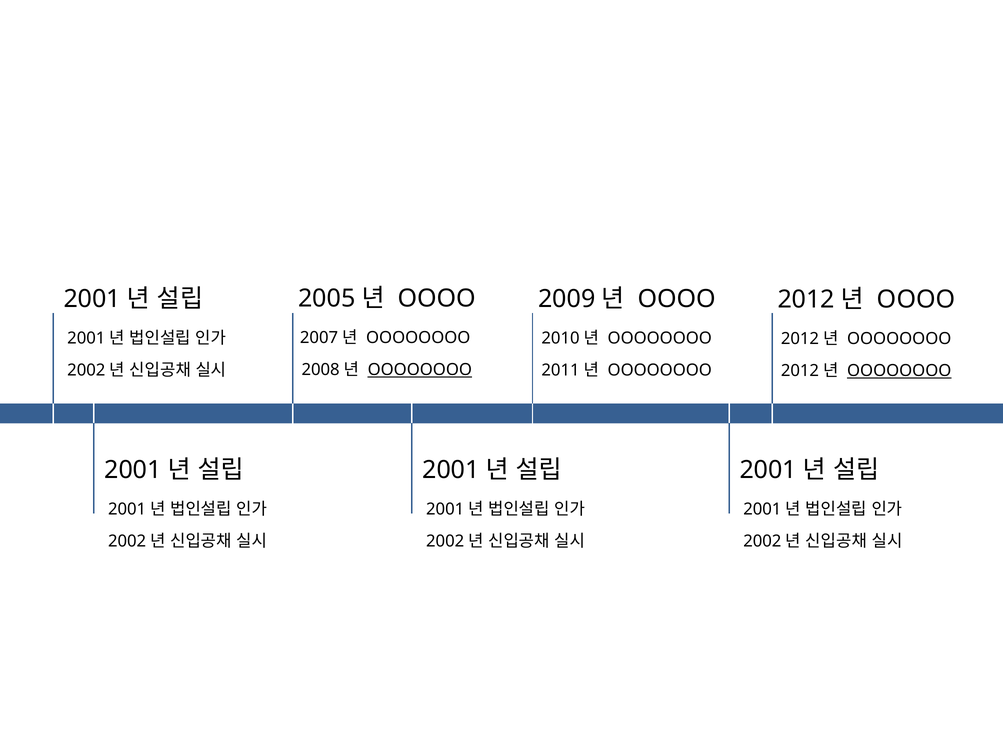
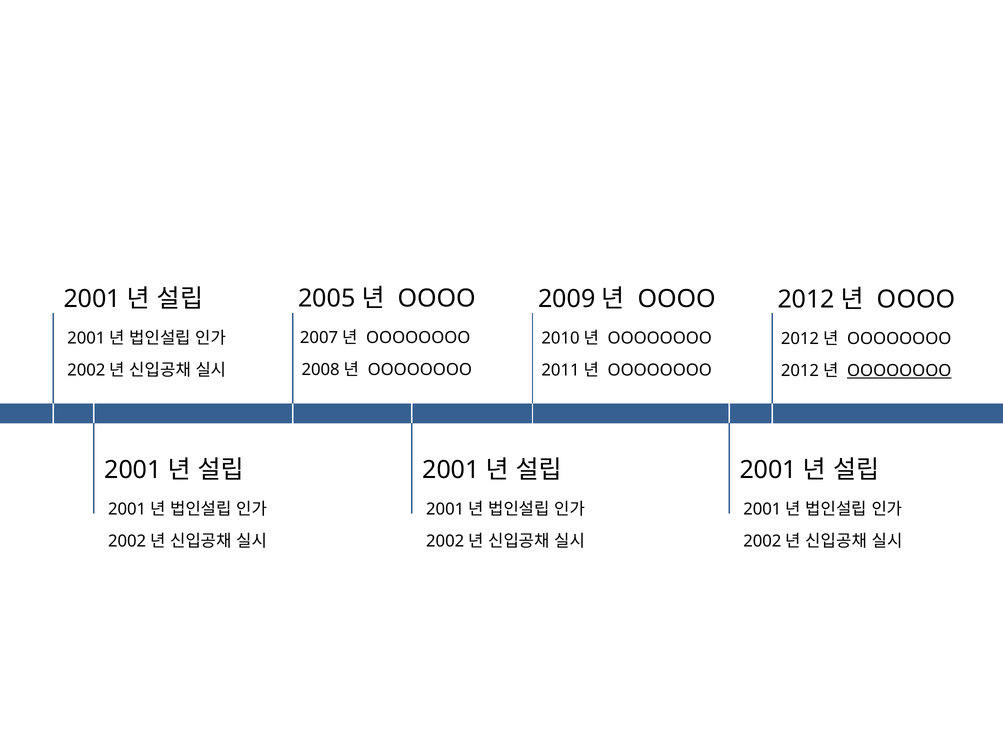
OOOOOOOO underline: present -> none (420, 370)
